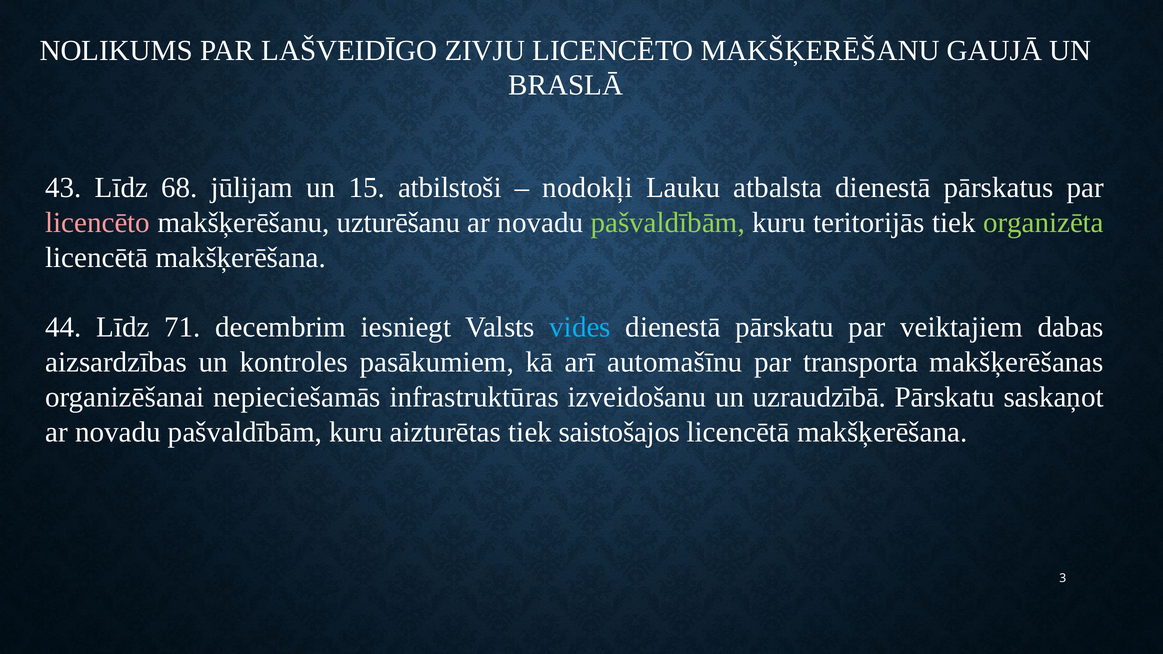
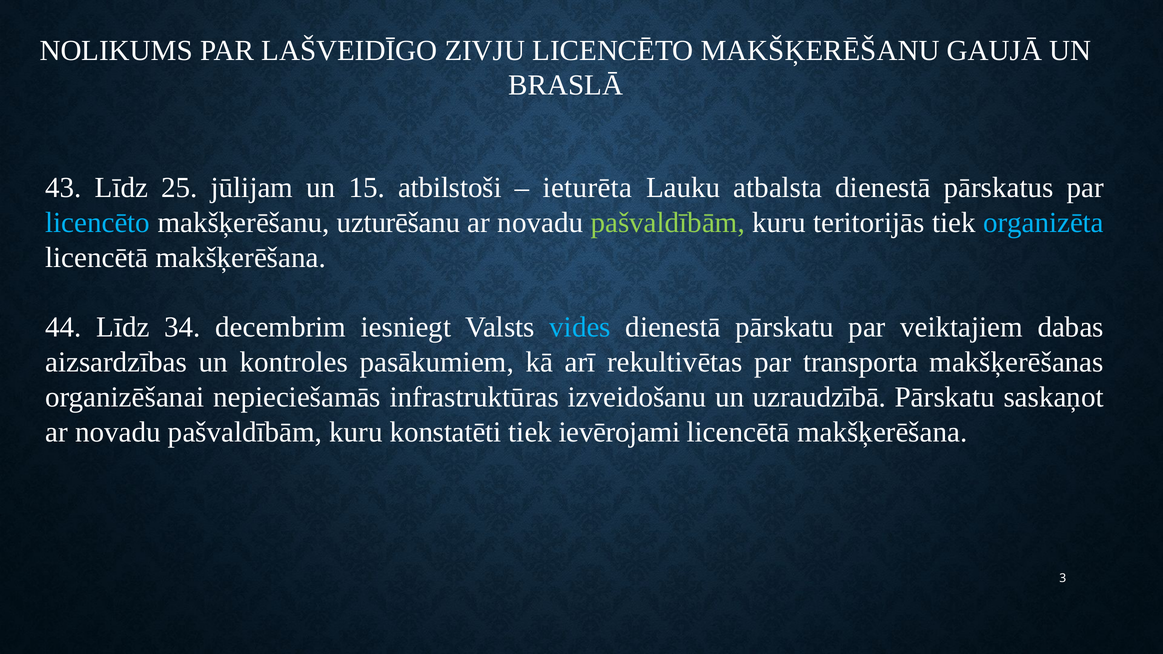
68: 68 -> 25 (179, 188)
nodokļi: nodokļi -> ieturēta (587, 188)
licencēto colour: pink -> light blue (98, 223)
organizēta colour: light green -> light blue (1043, 223)
71: 71 -> 34 (182, 327)
automašīnu: automašīnu -> rekultivētas (675, 362)
aizturētas: aizturētas -> konstatēti (446, 432)
saistošajos: saistošajos -> ievērojami (619, 432)
